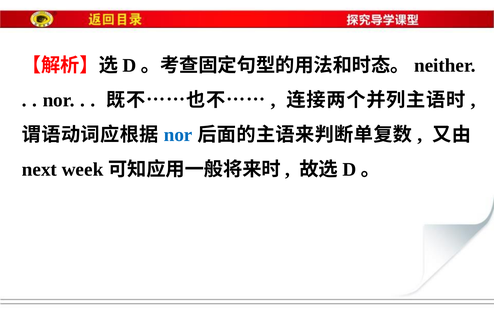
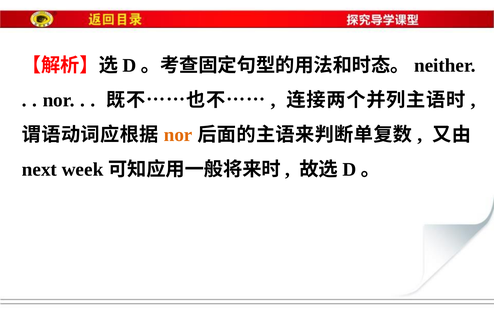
nor colour: blue -> orange (178, 135)
